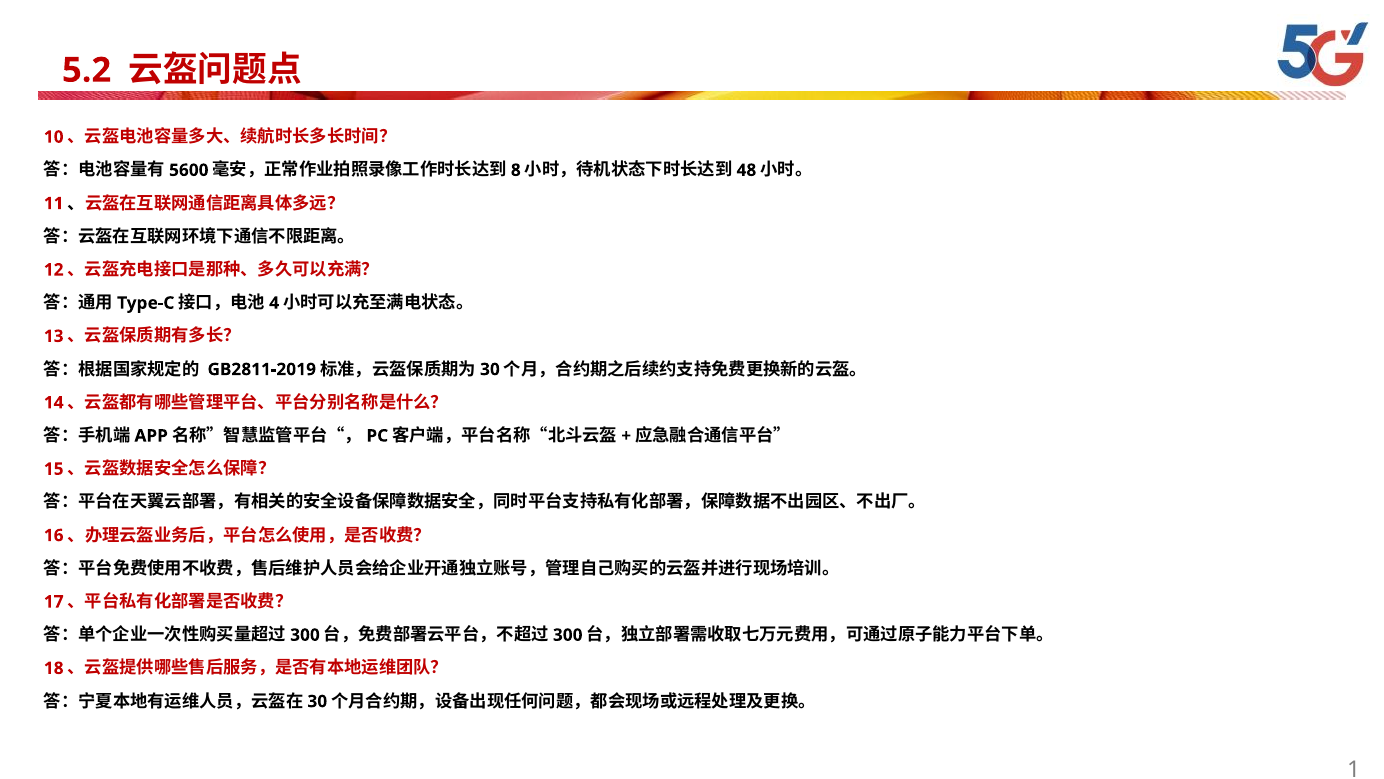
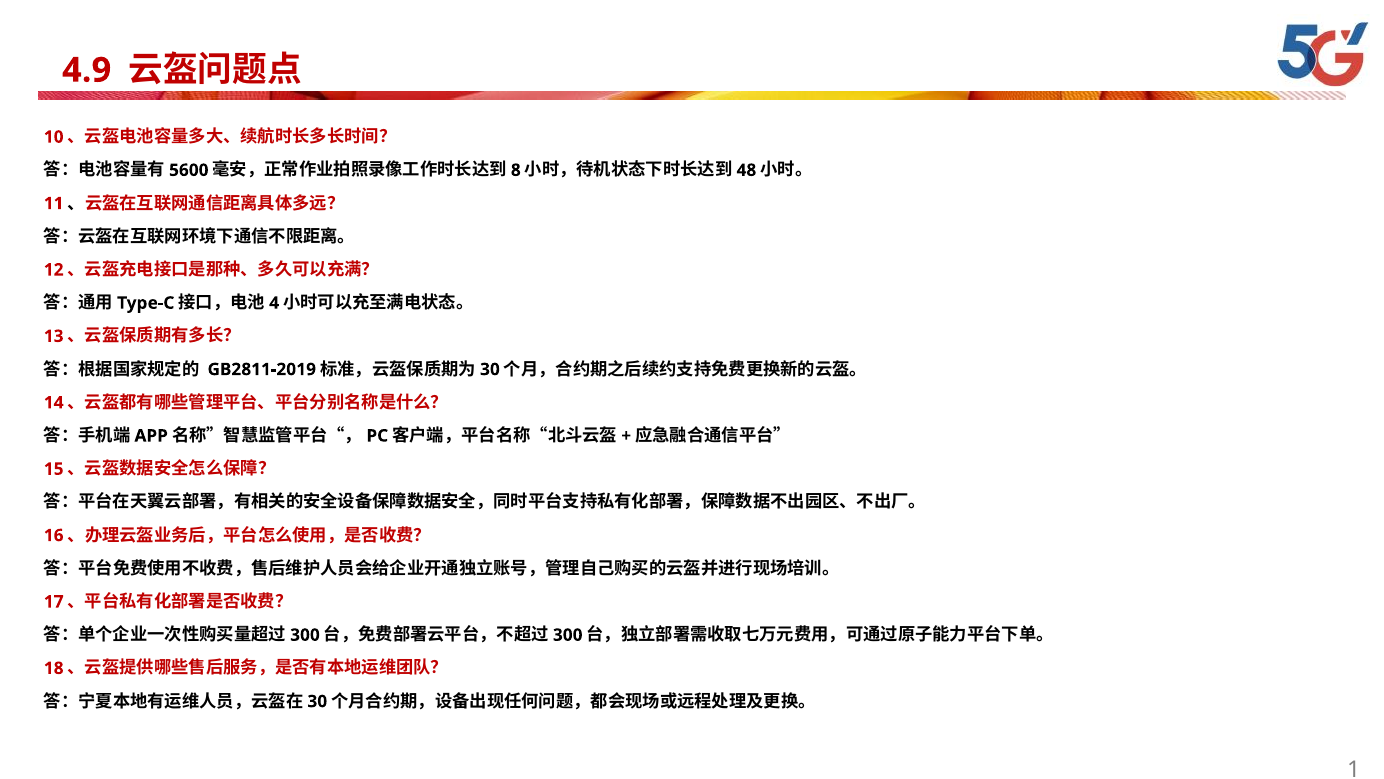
5.2: 5.2 -> 4.9 (87, 70)
